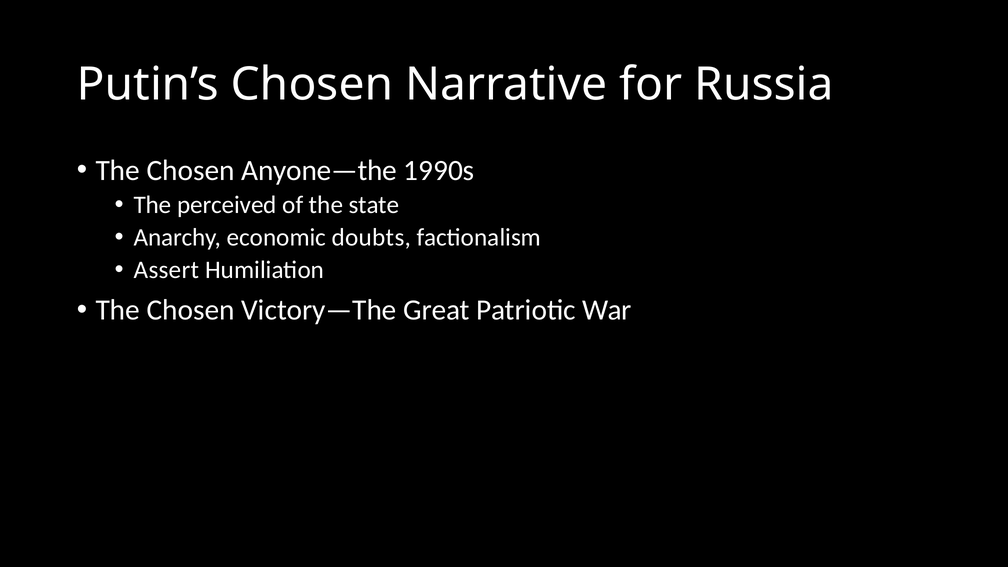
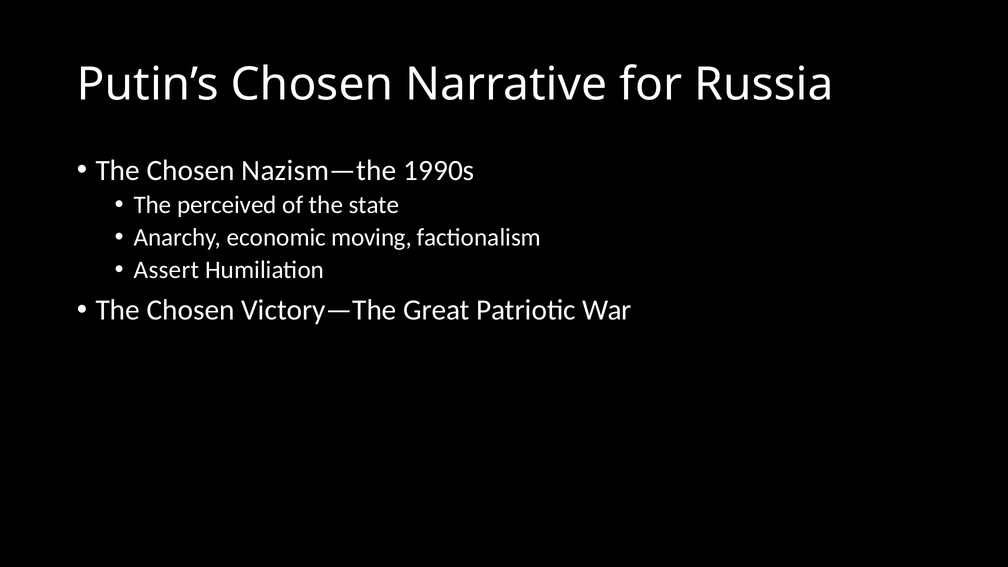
Anyone—the: Anyone—the -> Nazism—the (319, 170)
doubts: doubts -> moving (372, 238)
